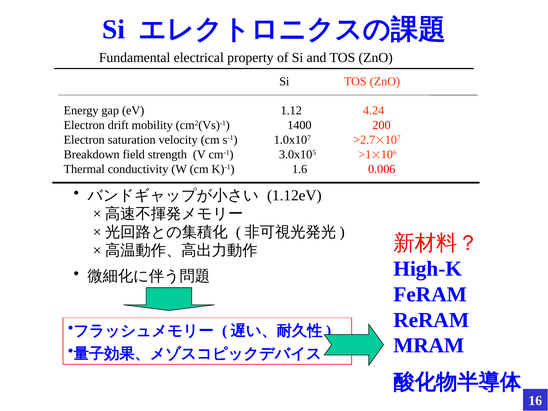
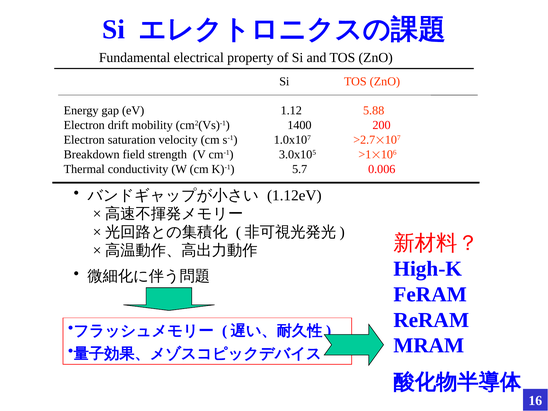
4.24: 4.24 -> 5.88 (374, 111)
1.6: 1.6 -> 5.7 (300, 169)
